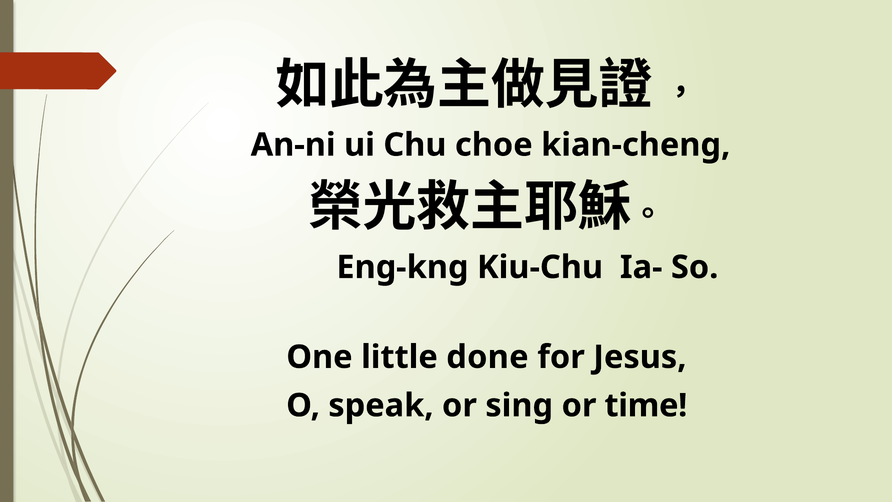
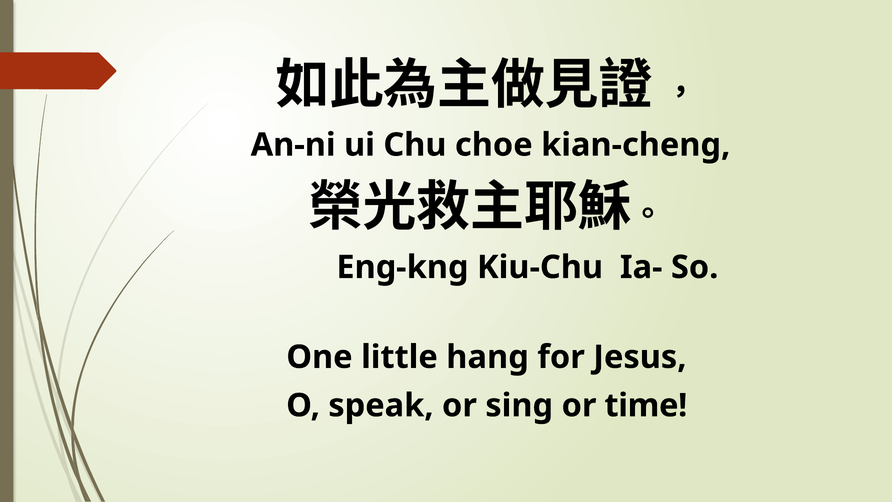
done: done -> hang (488, 357)
